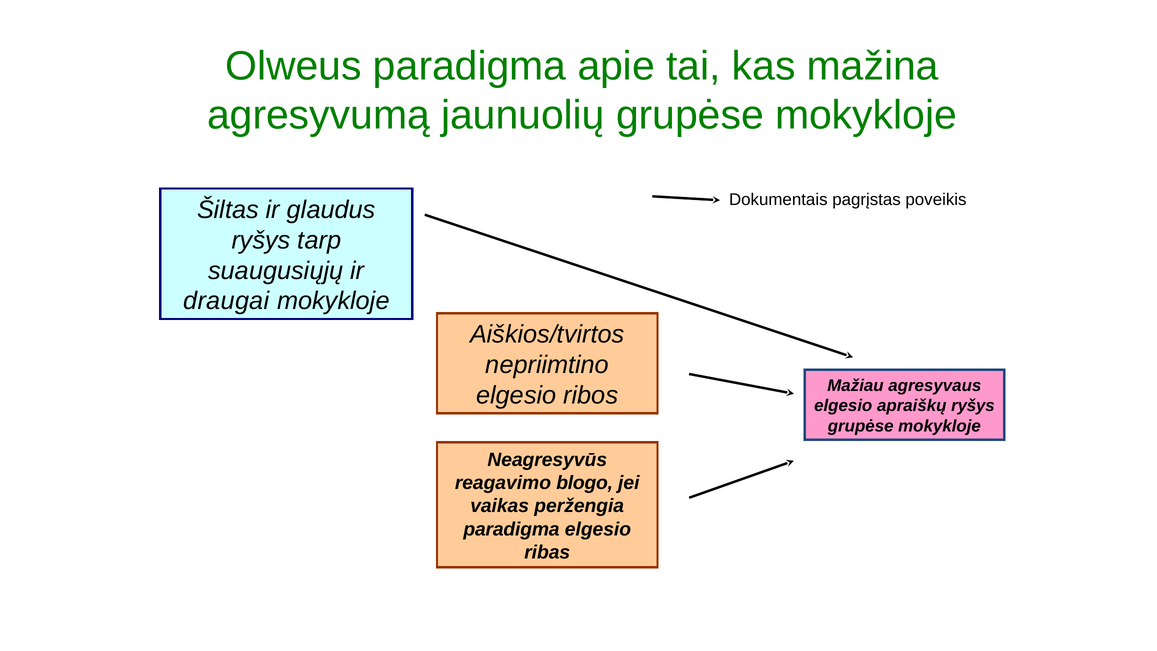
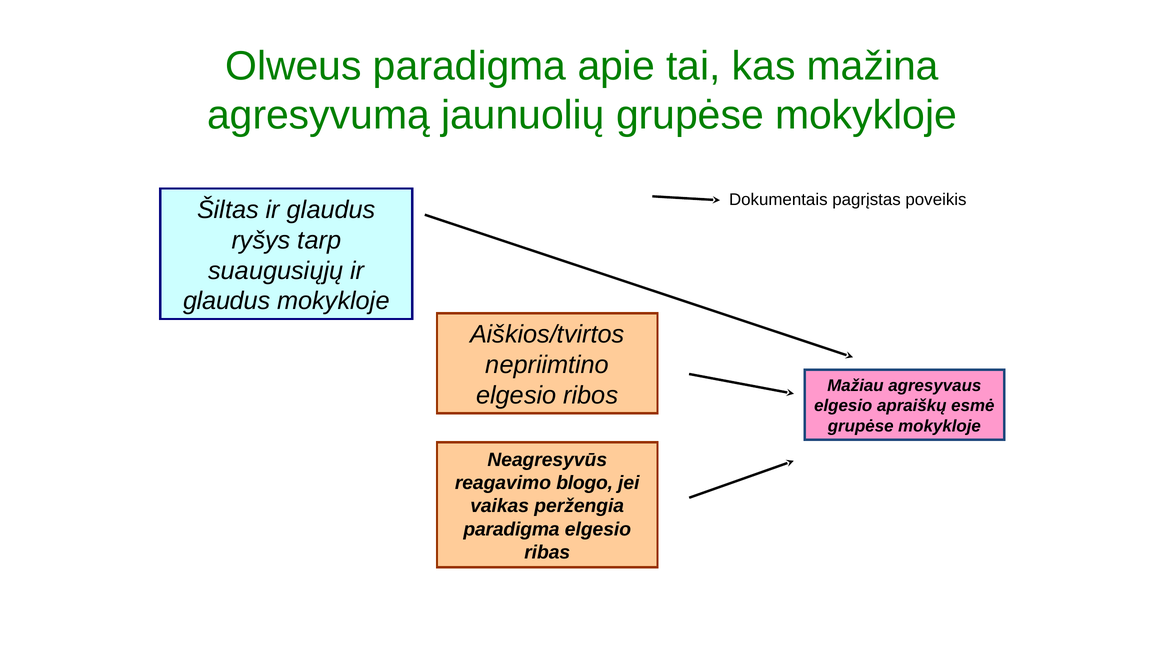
draugai: draugai -> glaudus (227, 301)
apraiškų ryšys: ryšys -> esmė (973, 406)
